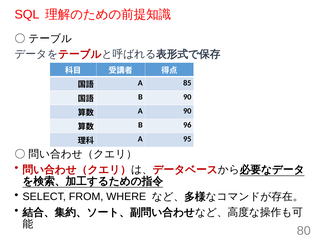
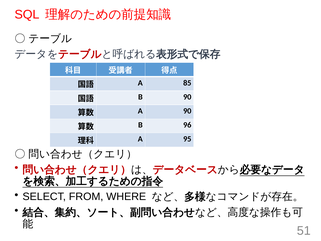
80: 80 -> 51 (304, 230)
